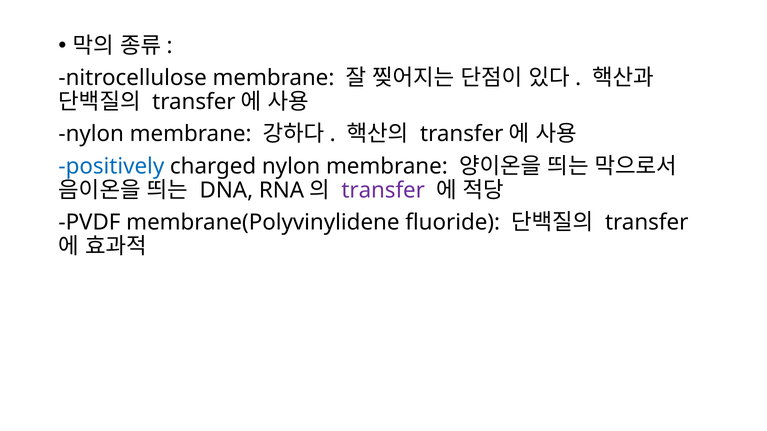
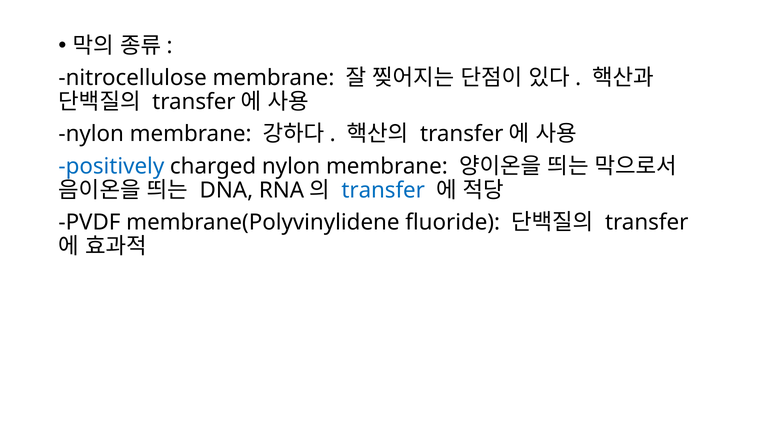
transfer colour: purple -> blue (383, 190)
